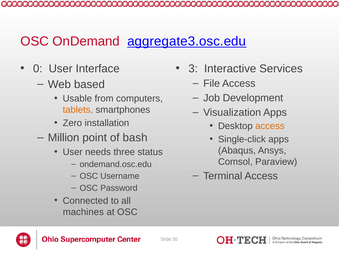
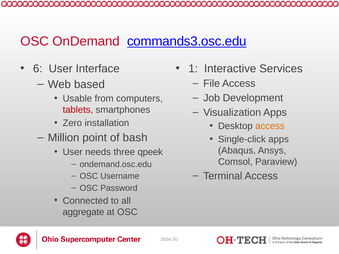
aggregate3.osc.edu: aggregate3.osc.edu -> commands3.osc.edu (187, 41)
0: 0 -> 6 (38, 69)
3: 3 -> 1 (193, 69)
tablets colour: orange -> red (78, 110)
status: status -> qpeek (150, 152)
machines: machines -> aggregate (83, 212)
